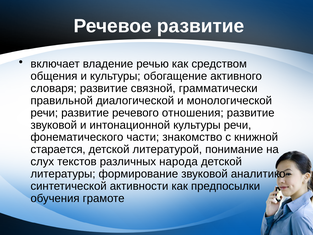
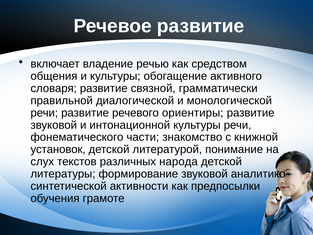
отношения: отношения -> ориентиры (193, 113)
старается: старается -> установок (58, 149)
